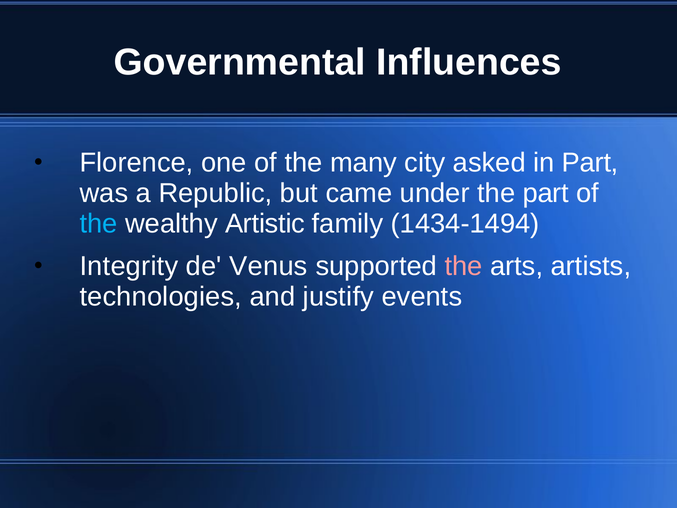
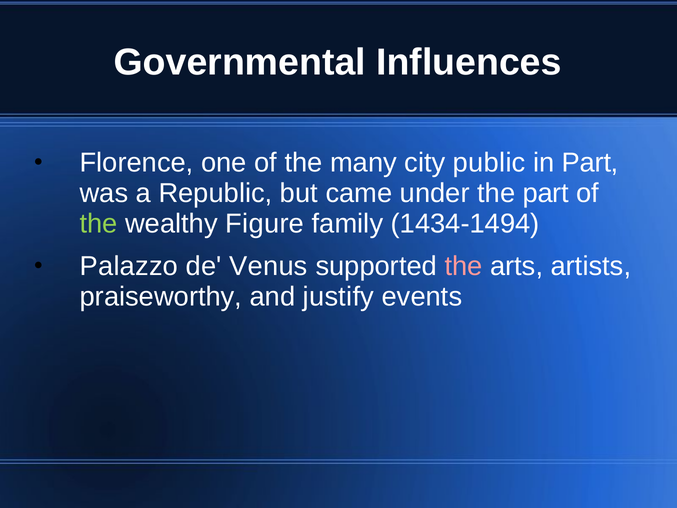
asked: asked -> public (489, 163)
the colour: light blue -> light green (99, 224)
Artistic: Artistic -> Figure (265, 224)
Integrity: Integrity -> Palazzo (129, 266)
technologies: technologies -> praiseworthy (161, 297)
